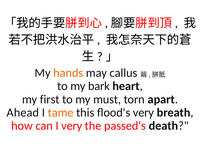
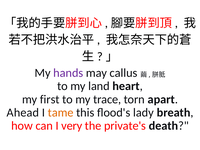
hands colour: orange -> purple (68, 73)
bark: bark -> land (99, 86)
must: must -> trace (107, 99)
flood's very: very -> lady (143, 113)
passed's: passed's -> private's (125, 126)
